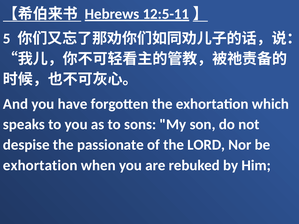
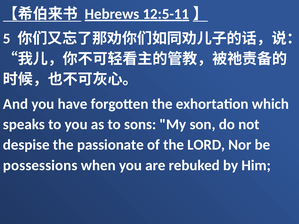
exhortation: exhortation -> possessions (40, 165)
